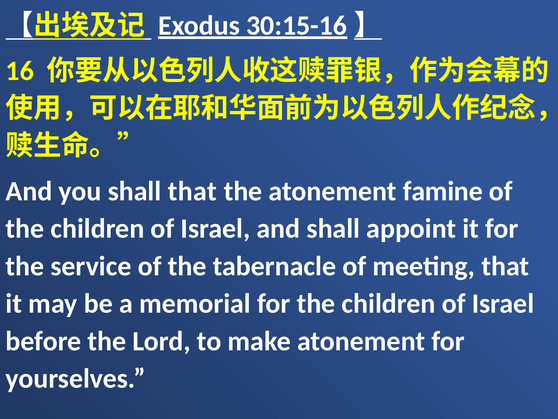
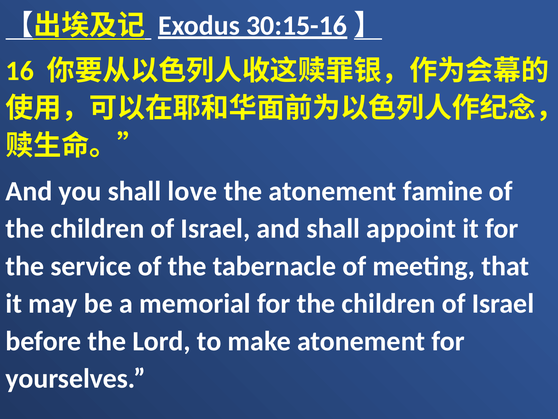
shall that: that -> love (192, 191)
